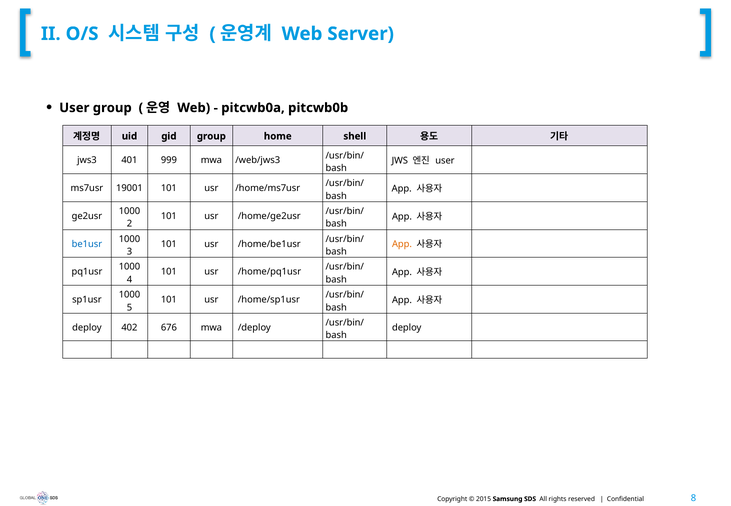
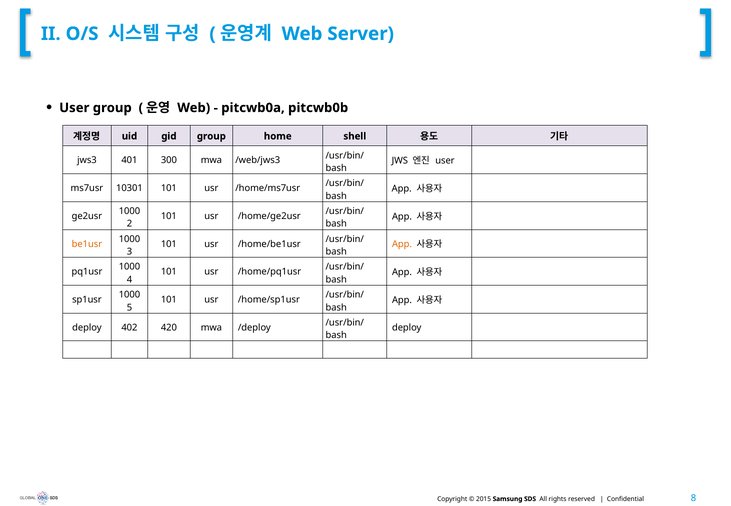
999: 999 -> 300 (169, 160)
19001: 19001 -> 10301 (129, 188)
be1usr colour: blue -> orange (87, 244)
676: 676 -> 420 (169, 328)
